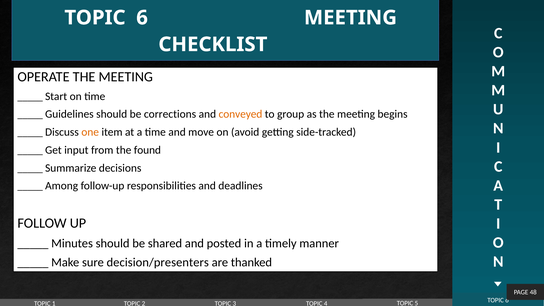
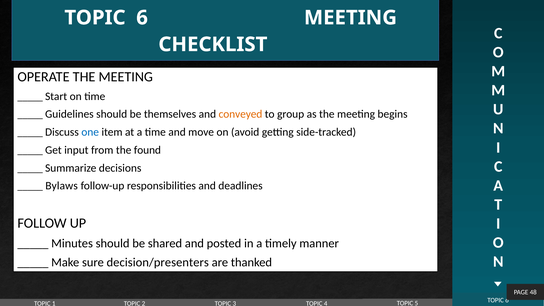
corrections: corrections -> themselves (170, 114)
one colour: orange -> blue (90, 132)
Among: Among -> Bylaws (62, 186)
